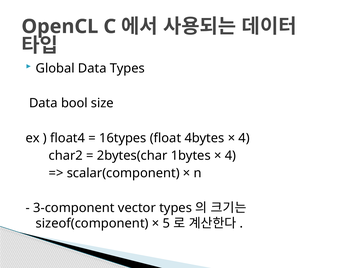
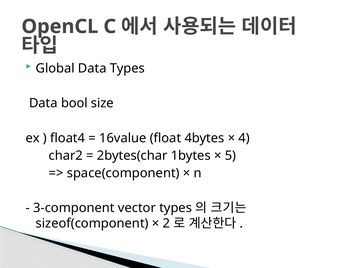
16types: 16types -> 16value (123, 138)
4: 4 -> 5 (230, 156)
scalar(component: scalar(component -> space(component (123, 173)
5: 5 -> 2 (166, 224)
